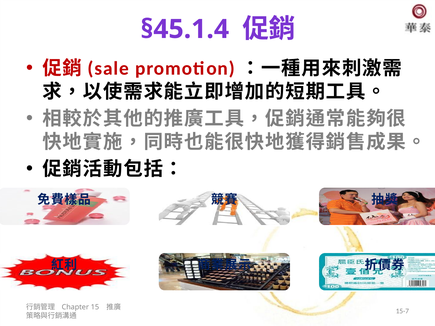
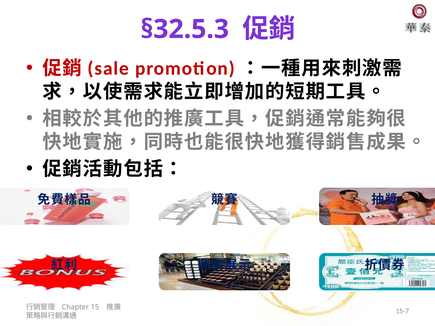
§45.1.4: §45.1.4 -> §32.5.3 (185, 29)
